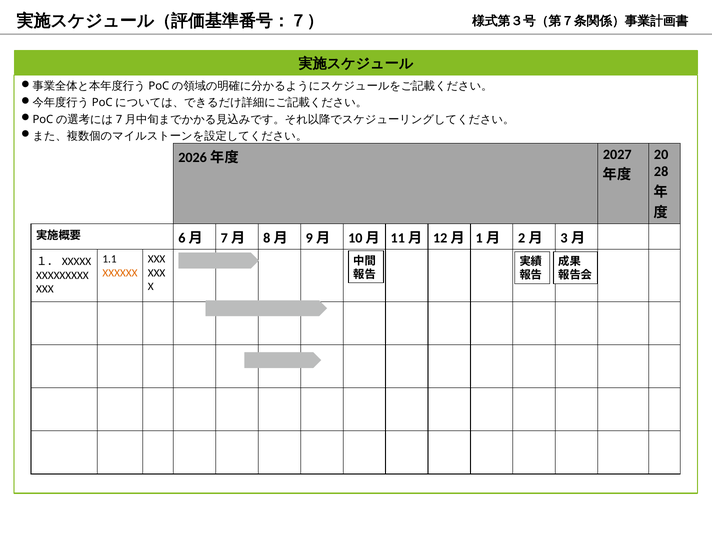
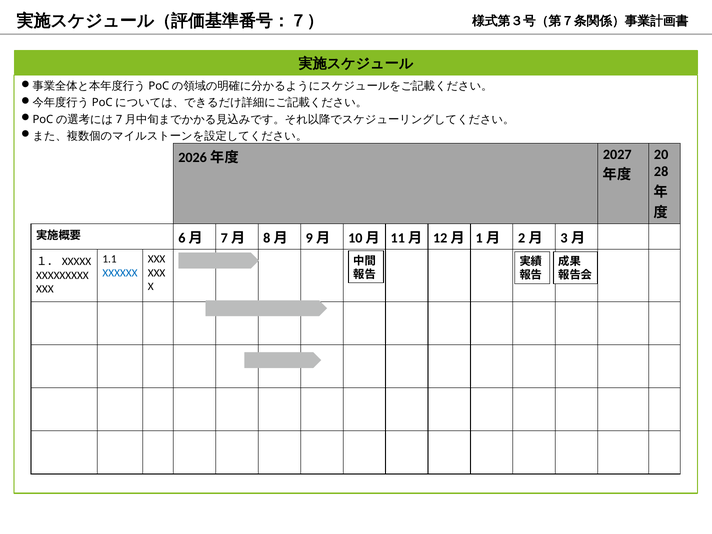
XXXXXX colour: orange -> blue (120, 273)
